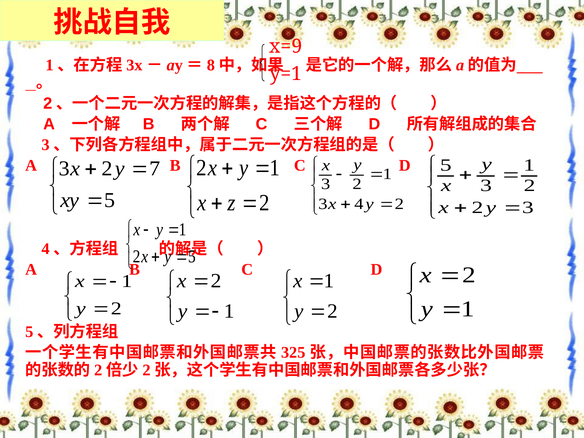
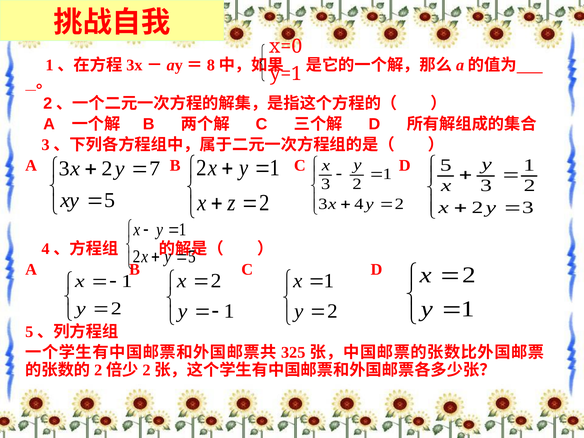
x=9: x=9 -> x=0 (286, 46)
